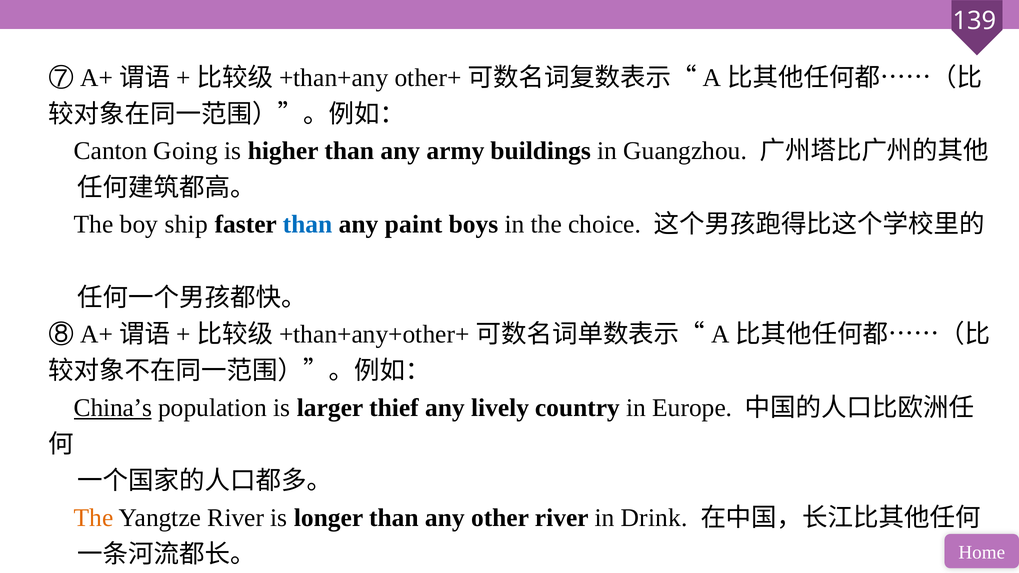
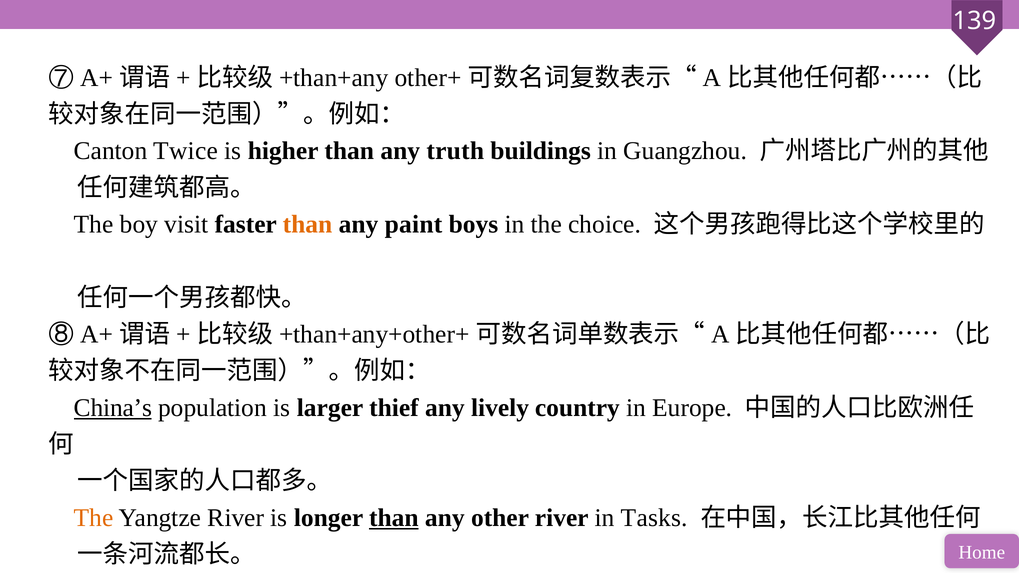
Going: Going -> Twice (186, 151)
army: army -> truth (455, 151)
ship: ship -> visit (186, 224)
than colour: blue -> orange (307, 224)
than underline: none -> present (394, 518)
Drink: Drink -> Tasks (654, 518)
